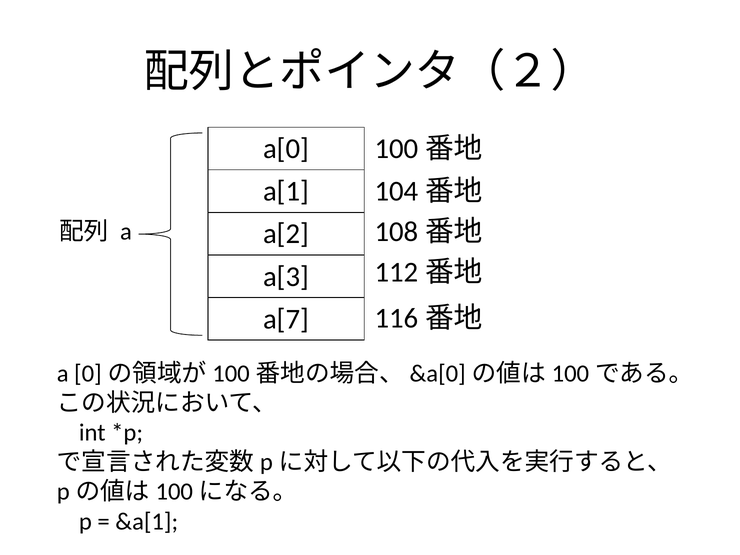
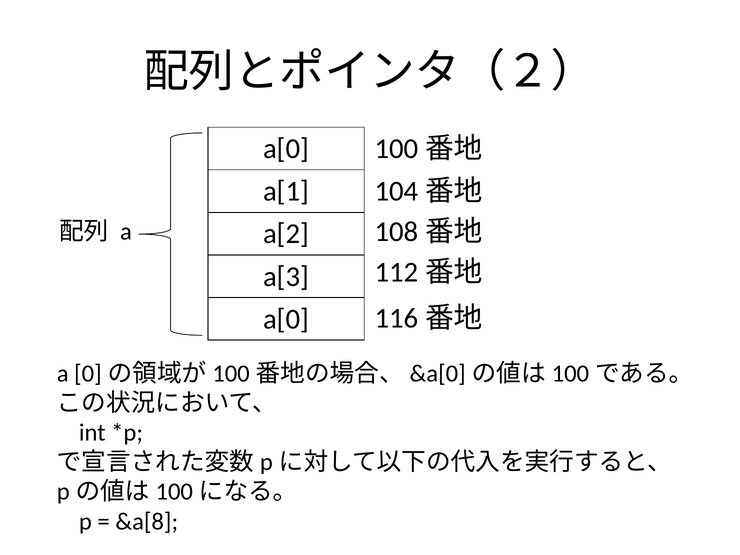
a[7: a[7 -> a[0 (286, 319)
&a[1: &a[1 -> &a[8 (147, 521)
